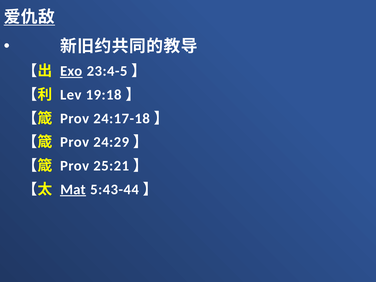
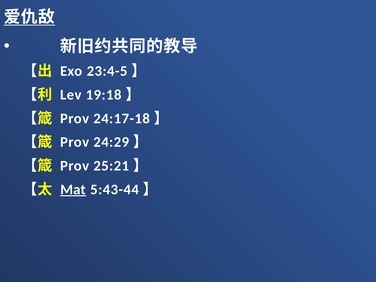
Exo underline: present -> none (71, 71)
